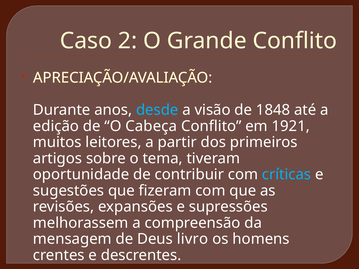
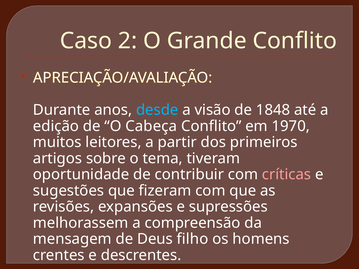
1921: 1921 -> 1970 (291, 126)
críticas colour: light blue -> pink (287, 175)
livro: livro -> filho (193, 239)
